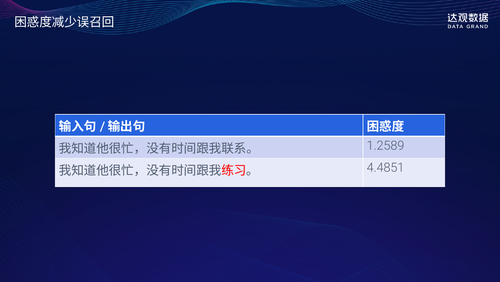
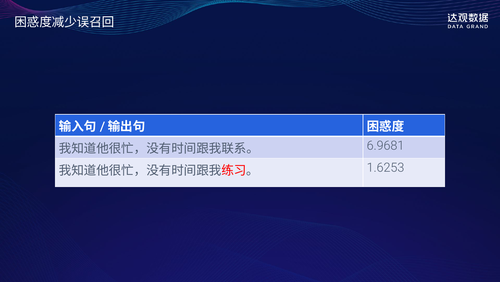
1.2589: 1.2589 -> 6.9681 (386, 145)
4.4851: 4.4851 -> 1.6253 (386, 167)
